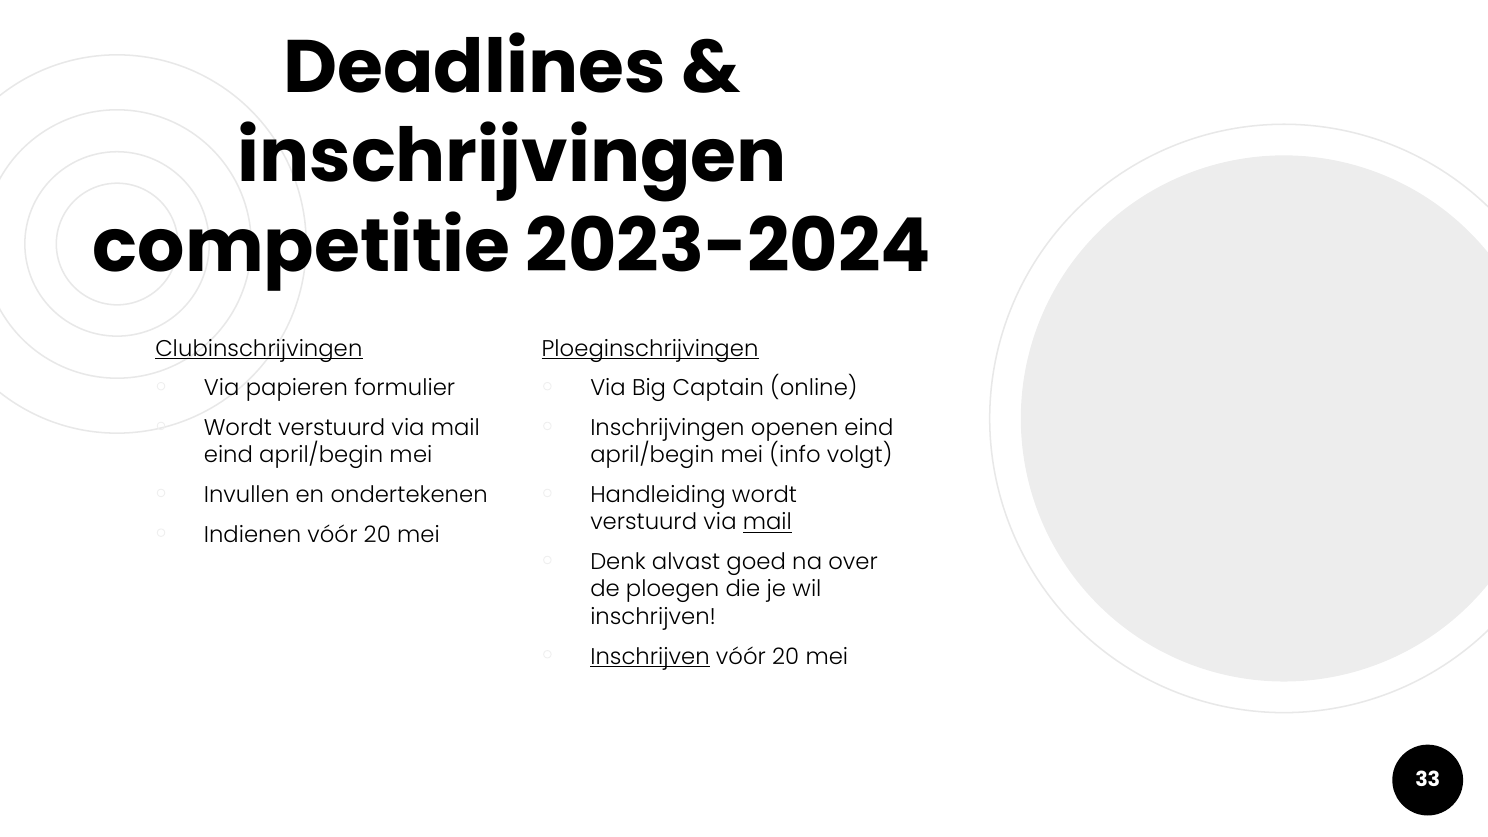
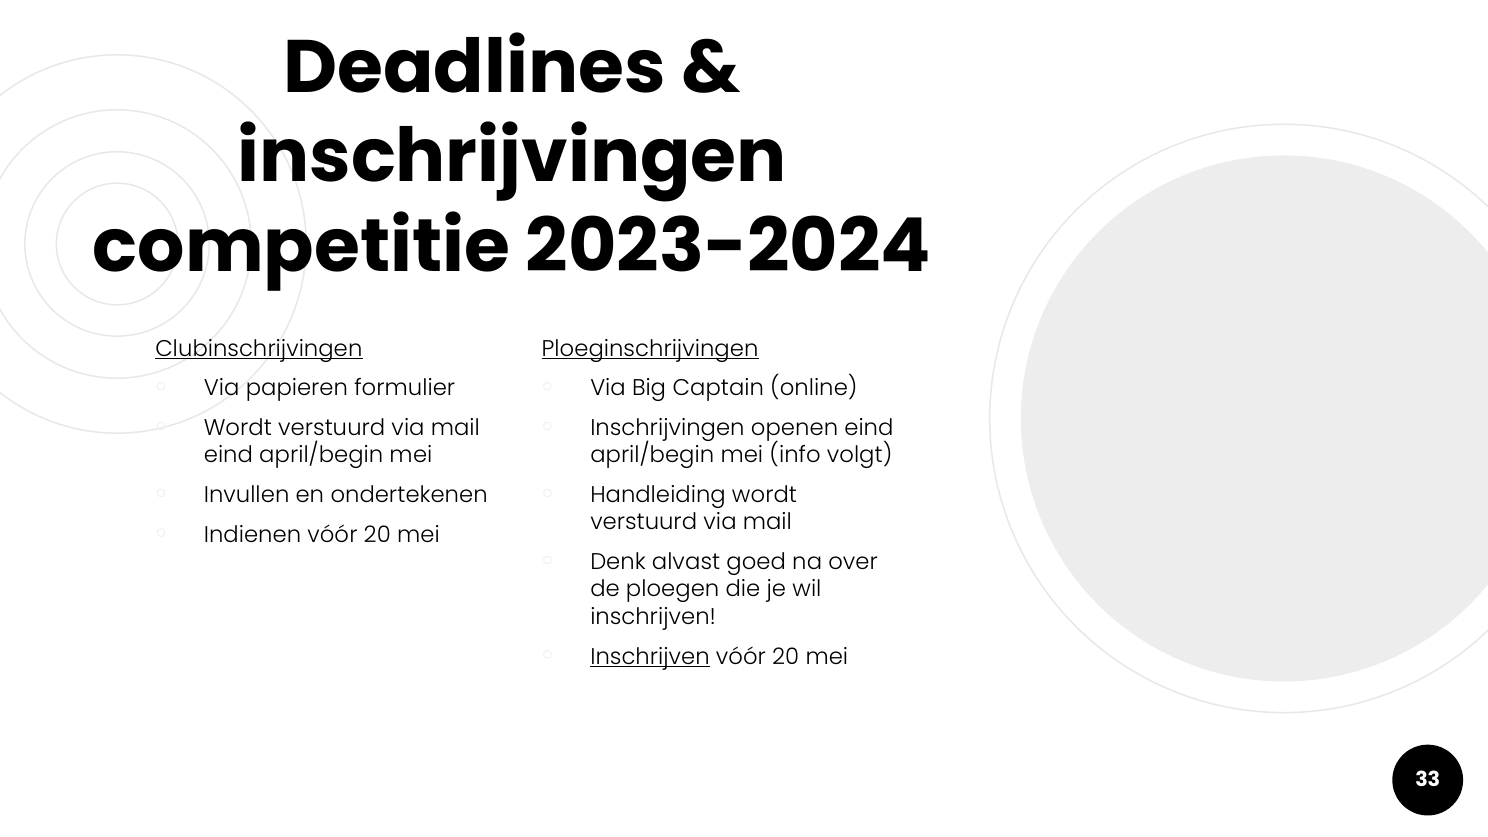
mail underline: present -> none (767, 522)
